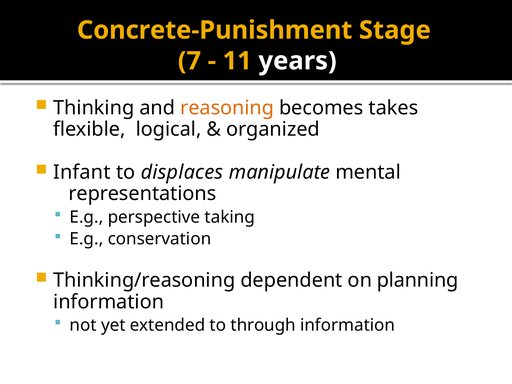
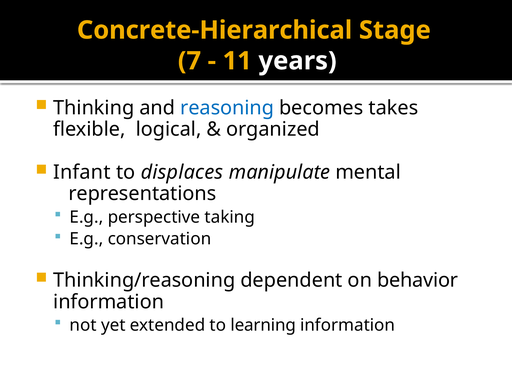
Concrete-Punishment: Concrete-Punishment -> Concrete-Hierarchical (215, 30)
reasoning colour: orange -> blue (227, 108)
planning: planning -> behavior (418, 280)
through: through -> learning (263, 325)
